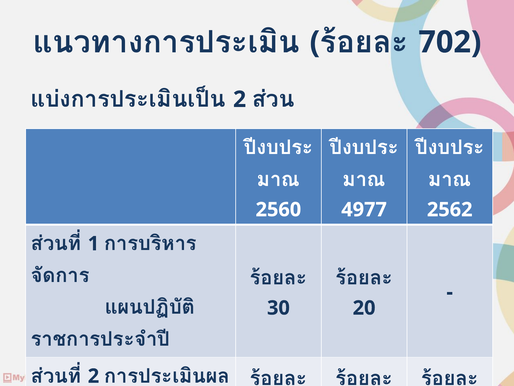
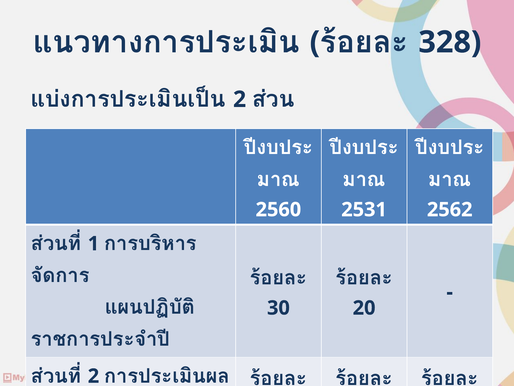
702: 702 -> 328 (450, 42)
4977: 4977 -> 2531 (364, 209)
